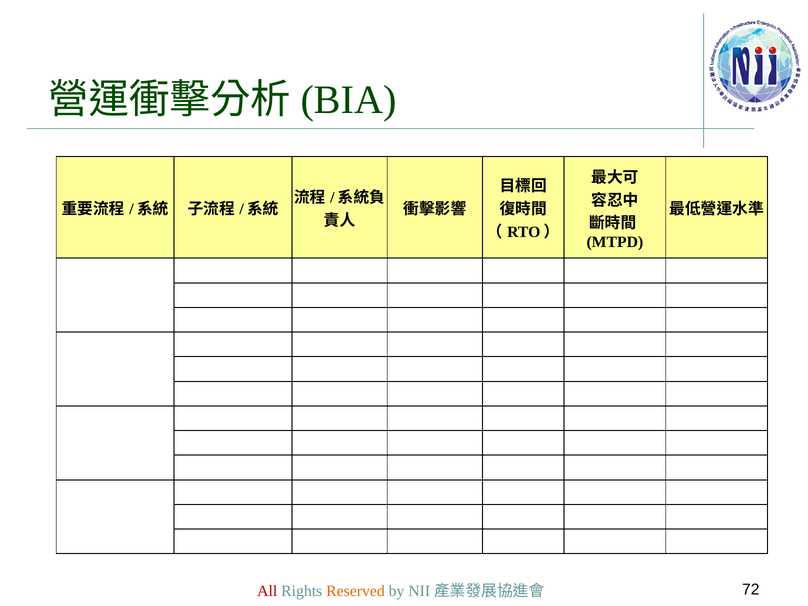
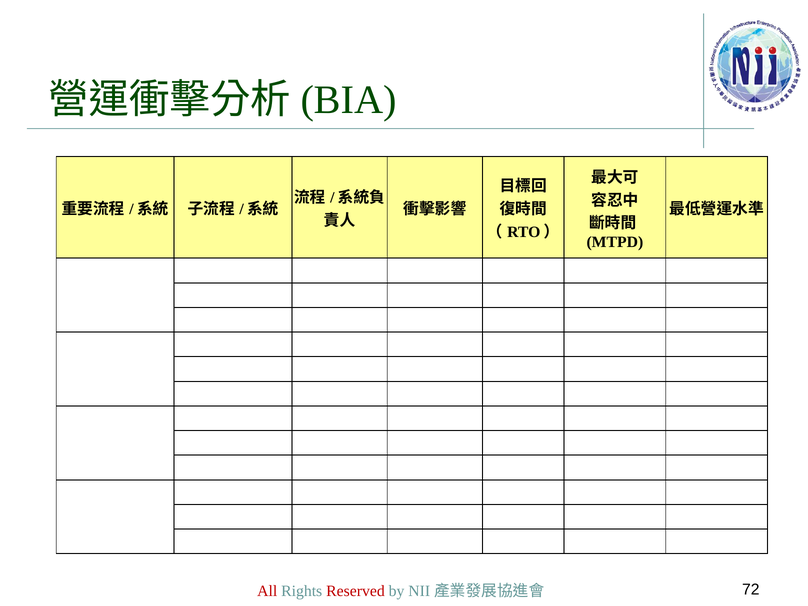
Reserved colour: orange -> red (355, 591)
